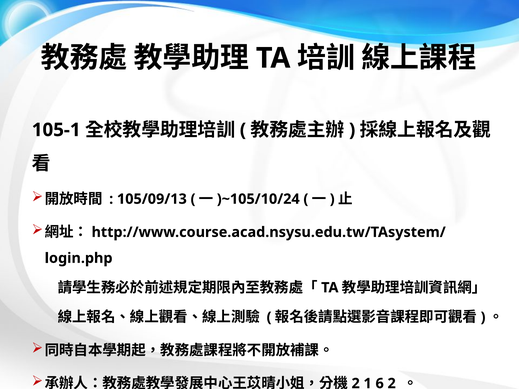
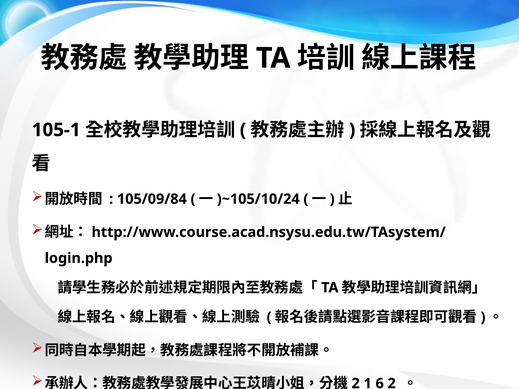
105/09/13: 105/09/13 -> 105/09/84 (152, 199)
